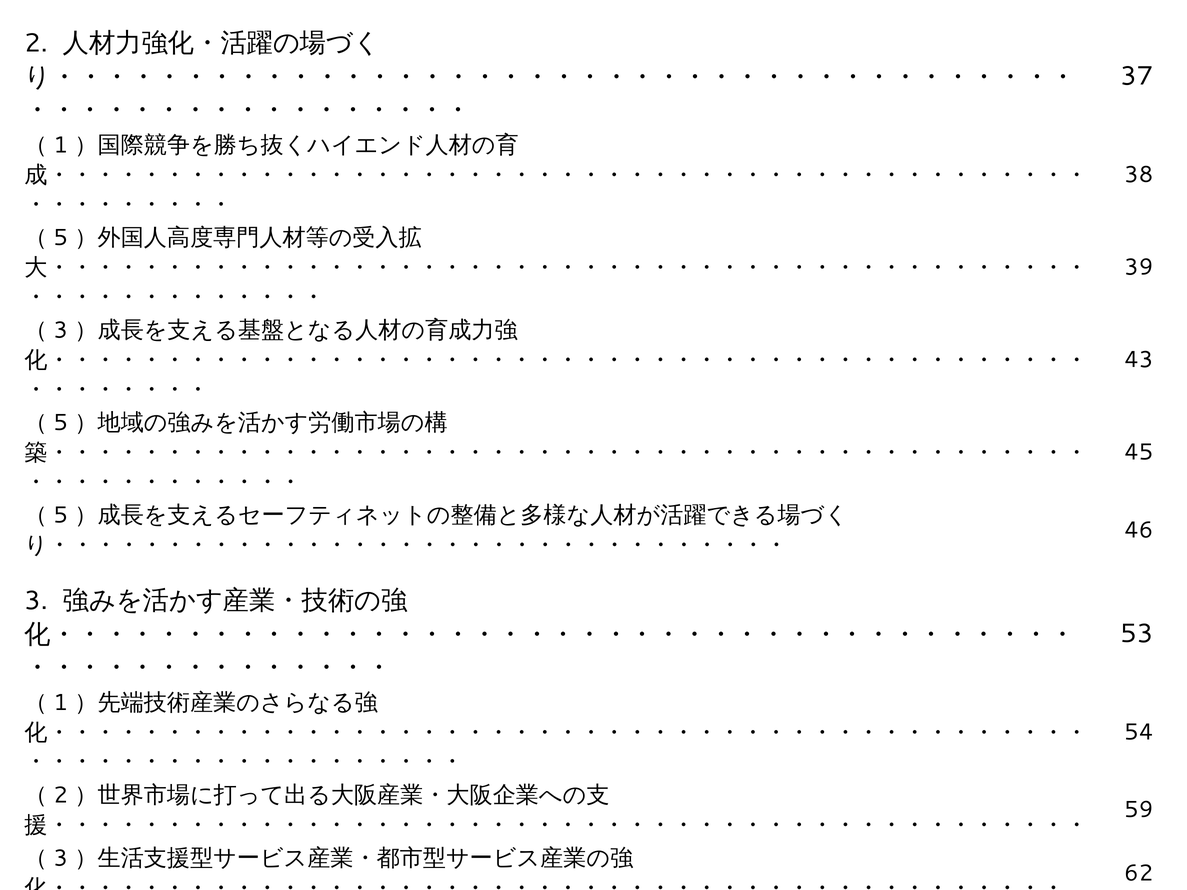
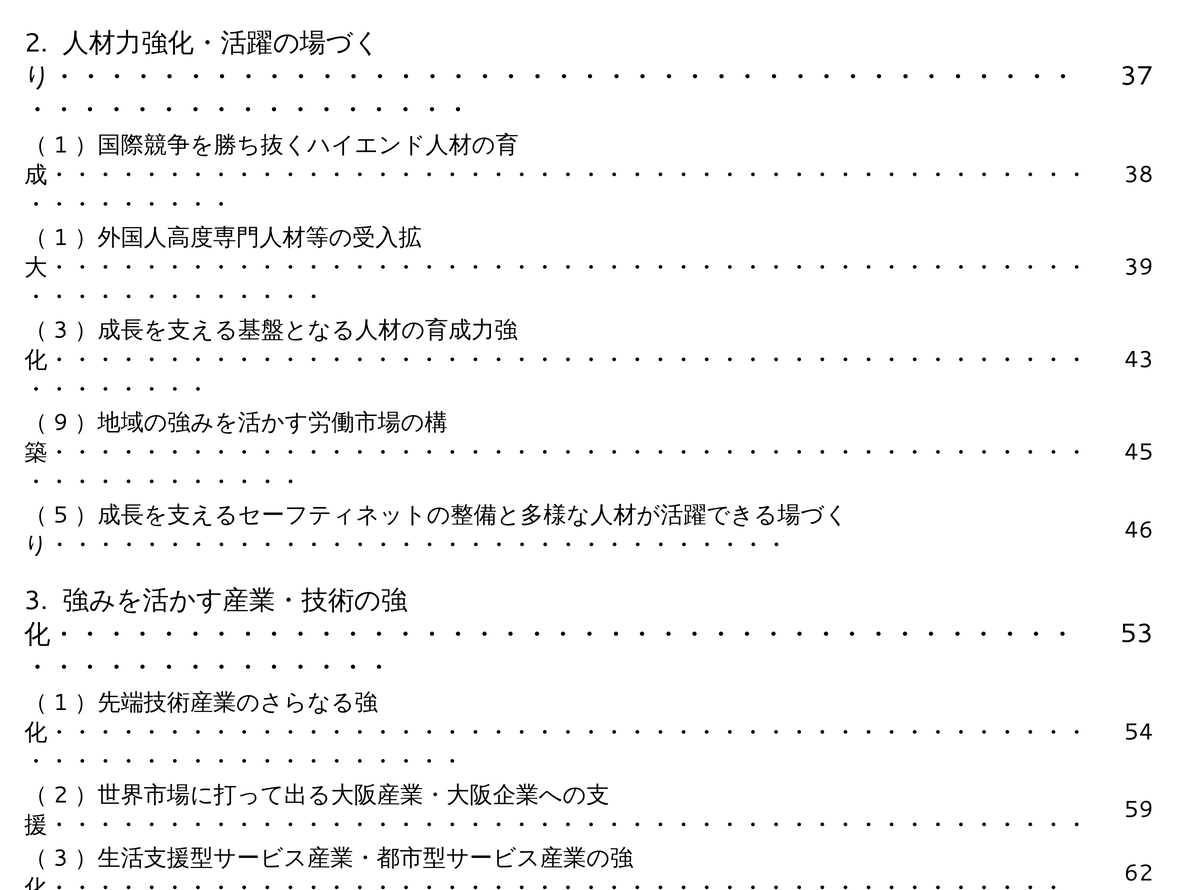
5: 5 -> 1 (61, 238)
5: 5 -> 9 (61, 423)
